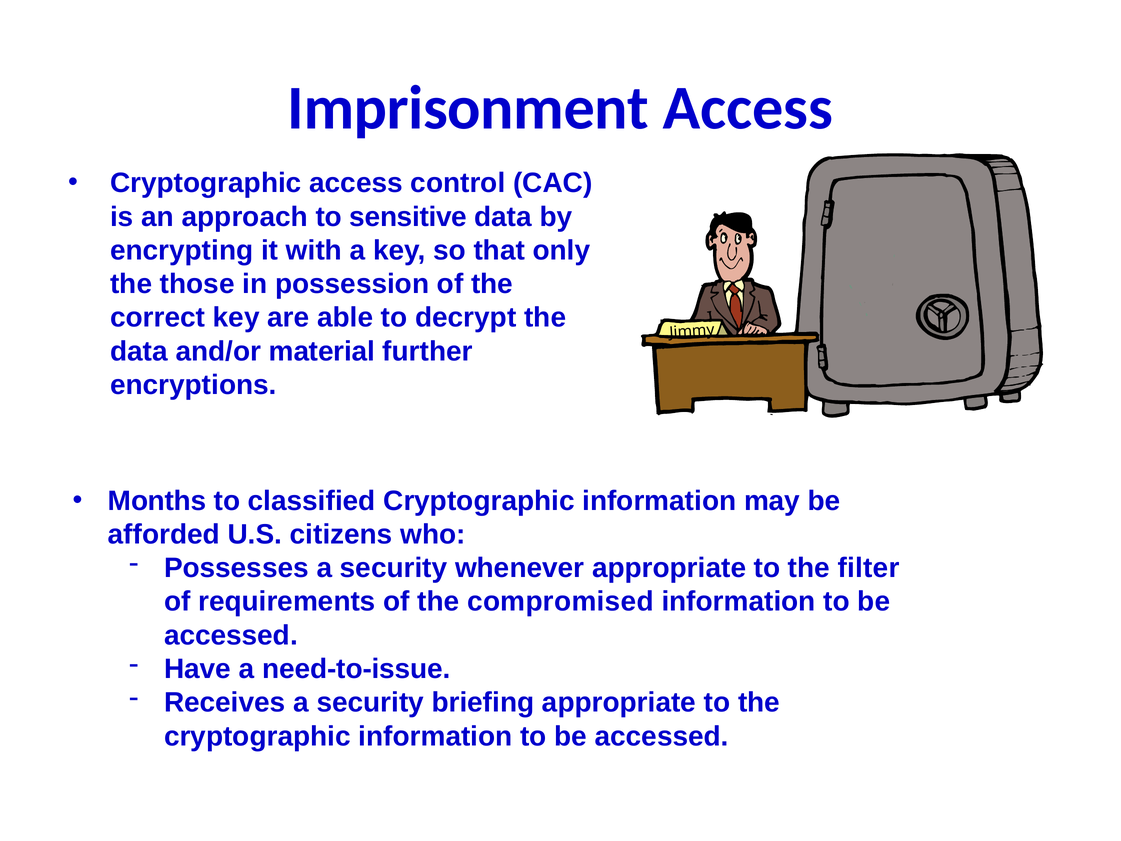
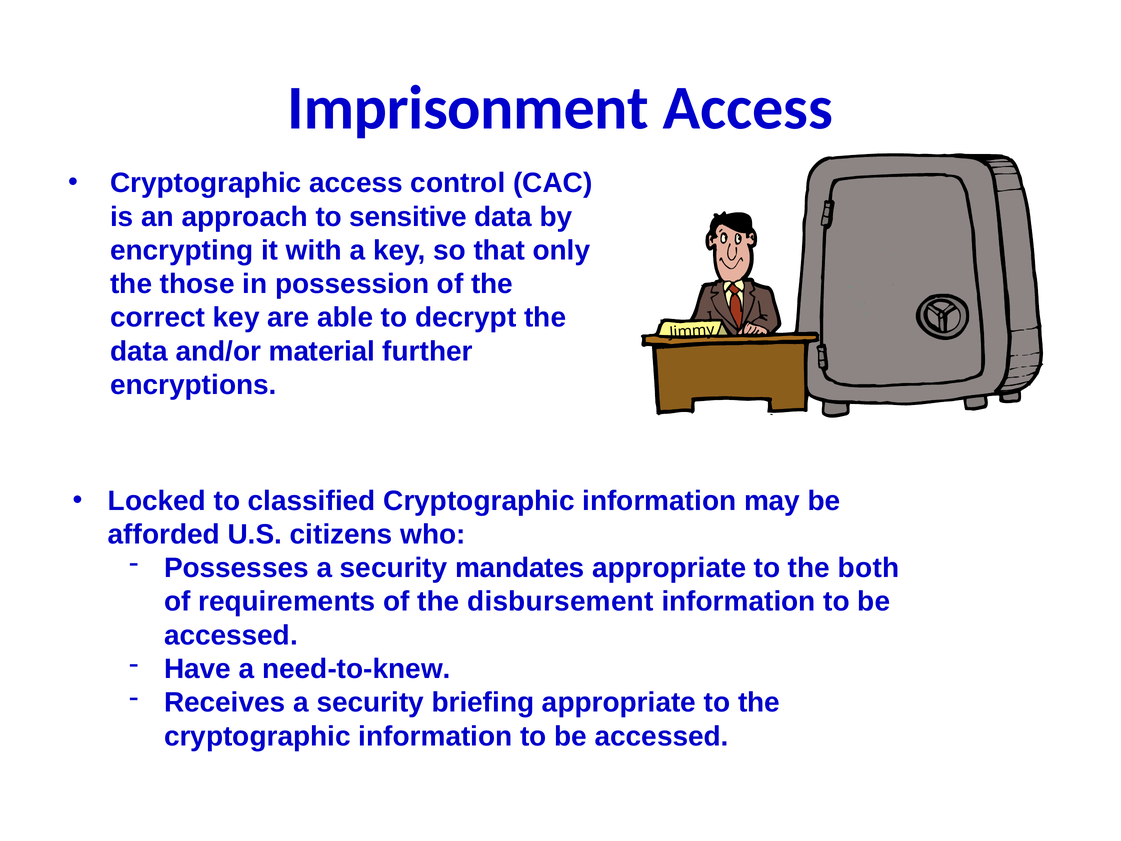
Months: Months -> Locked (157, 501)
whenever: whenever -> mandates (520, 568)
filter: filter -> both (869, 568)
compromised: compromised -> disbursement (560, 602)
need-to-issue: need-to-issue -> need-to-knew (356, 669)
